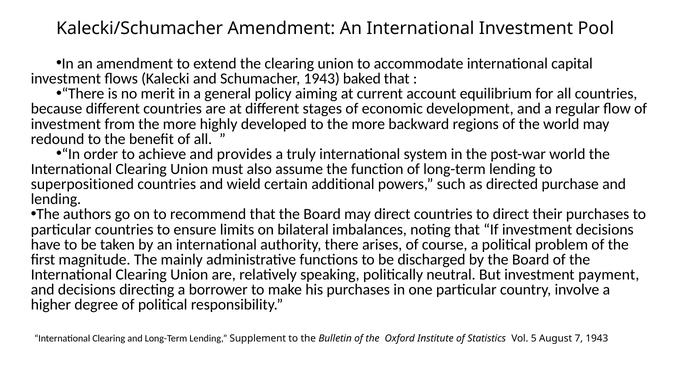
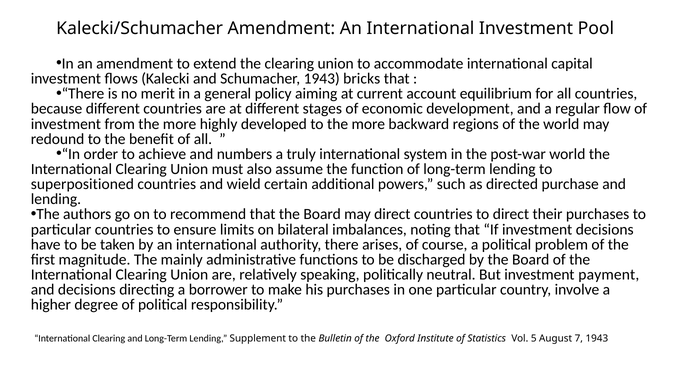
baked: baked -> bricks (362, 79)
provides: provides -> numbers (245, 154)
